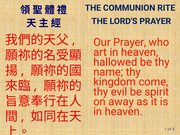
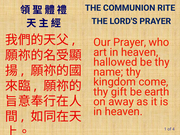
evil: evil -> gift (119, 92)
spirit: spirit -> earth (157, 92)
